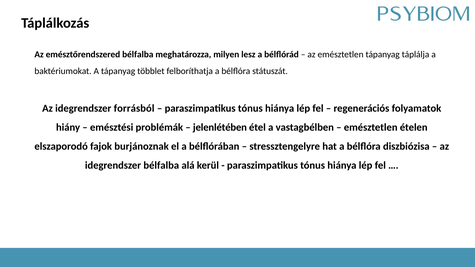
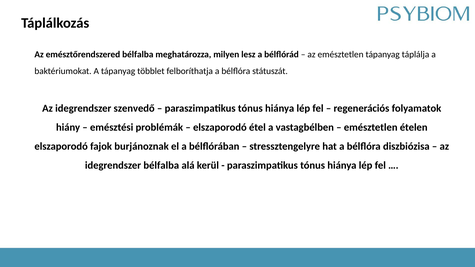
forrásból: forrásból -> szenvedő (134, 108)
jelenlétében: jelenlétében -> elszaporodó (220, 127)
